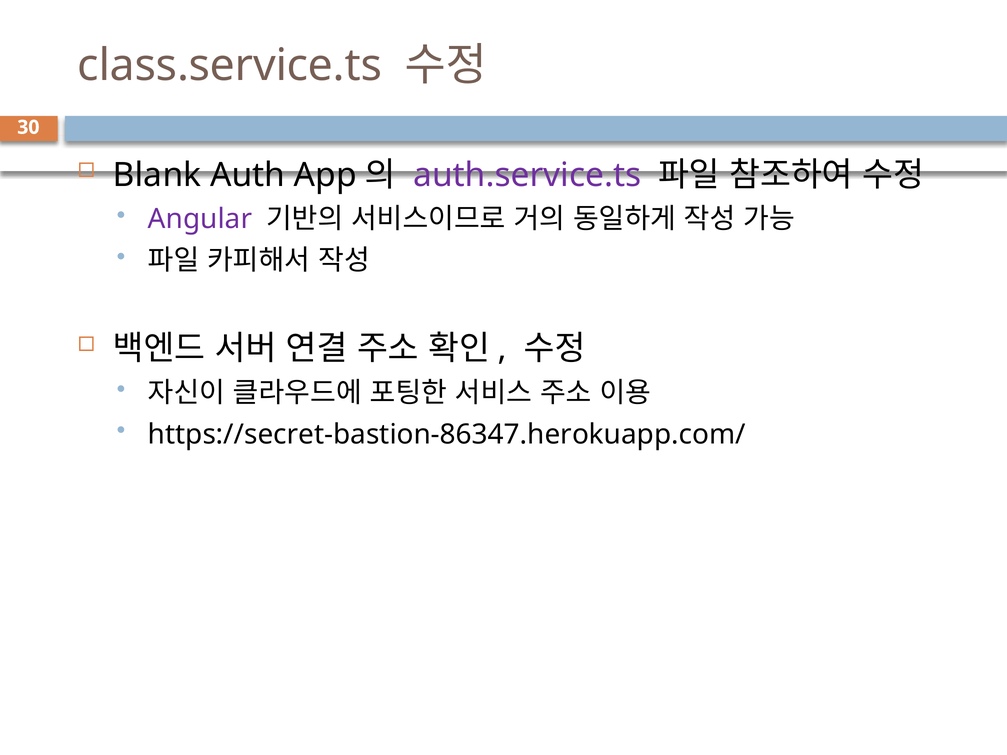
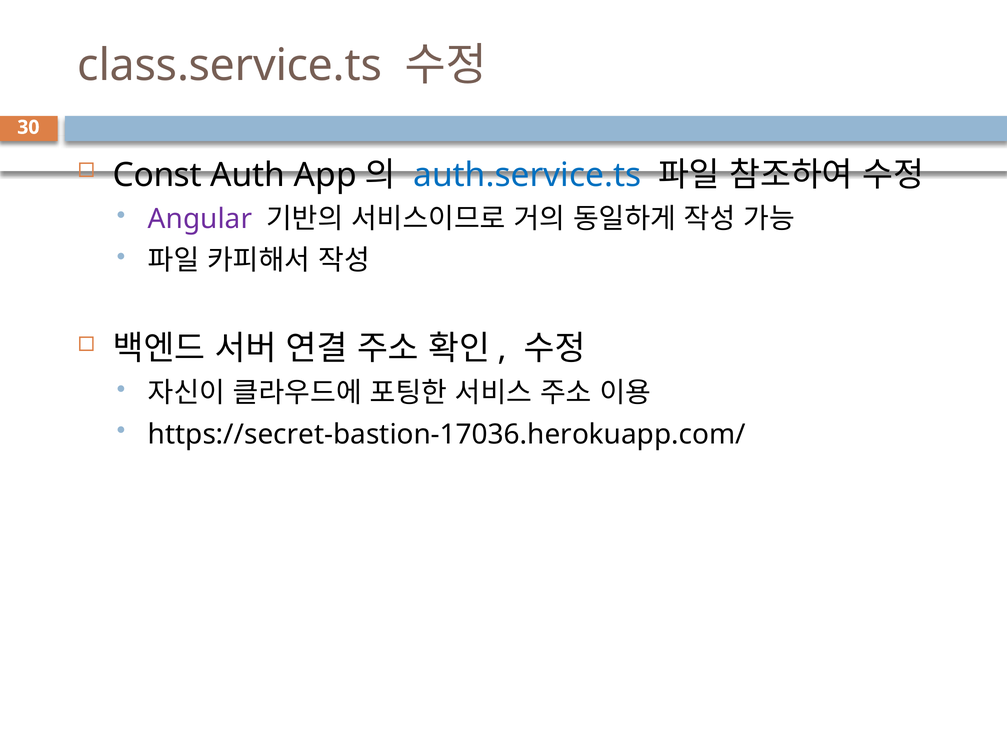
Blank: Blank -> Const (157, 175)
auth.service.ts colour: purple -> blue (527, 175)
https://secret-bastion-86347.herokuapp.com/: https://secret-bastion-86347.herokuapp.com/ -> https://secret-bastion-17036.herokuapp.com/ (447, 434)
